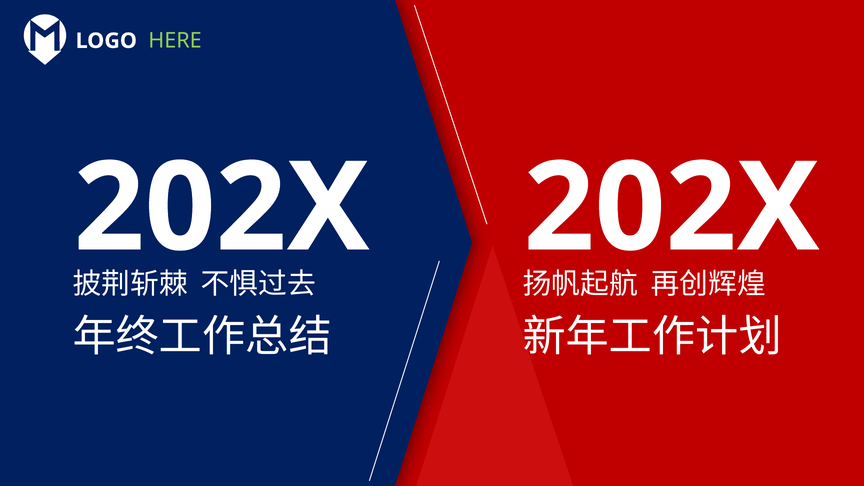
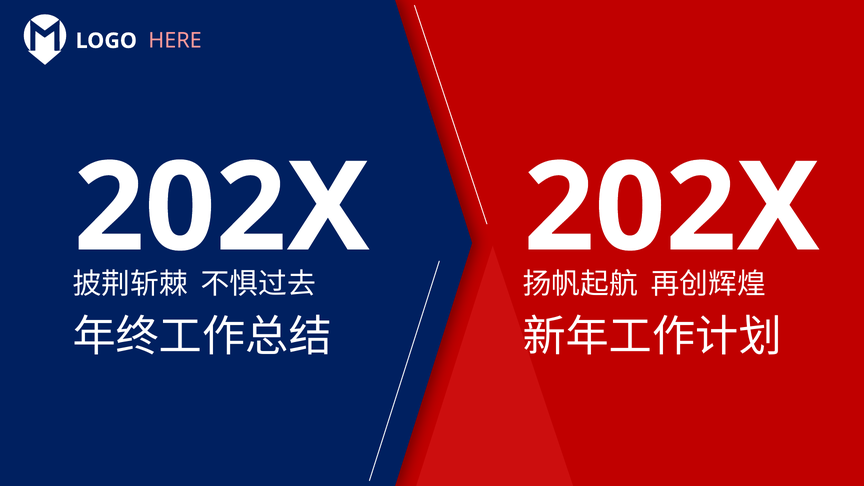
HERE colour: light green -> pink (175, 41)
